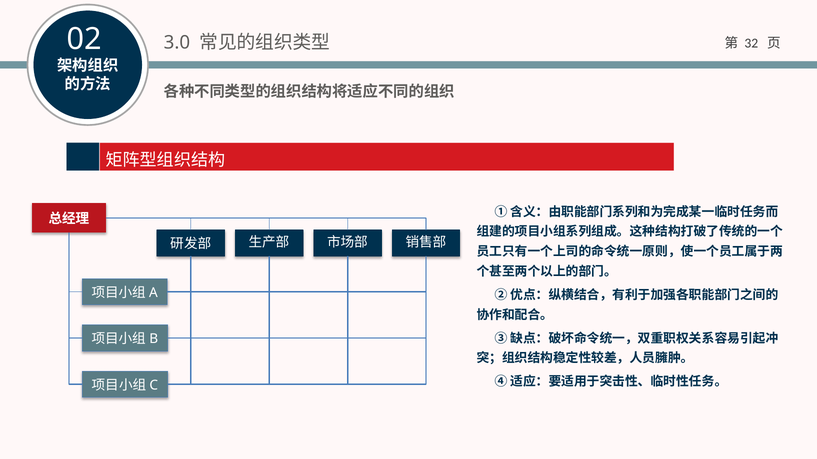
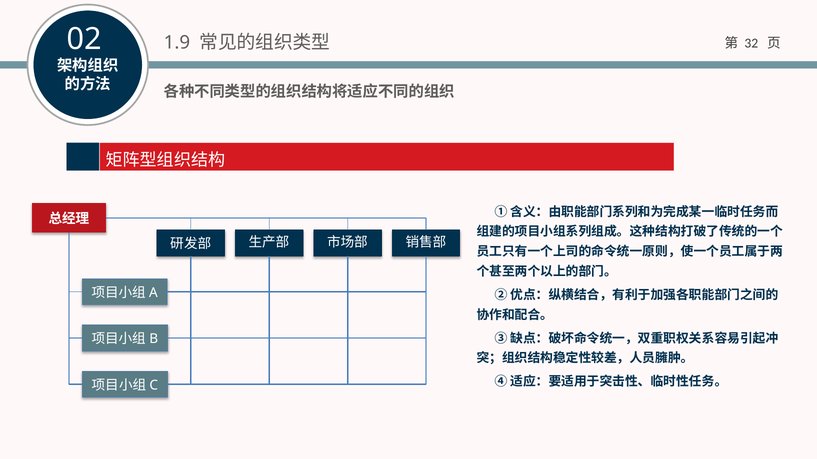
3.0: 3.0 -> 1.9 (177, 43)
